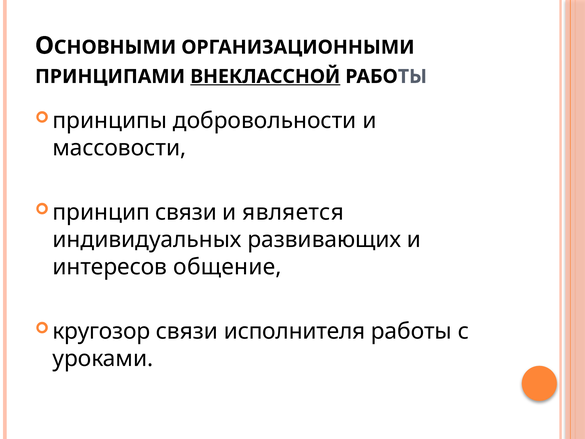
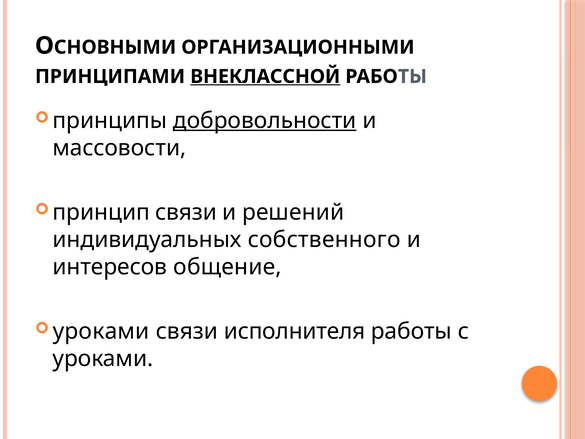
добровольности underline: none -> present (265, 121)
является: является -> решений (293, 212)
развивающих: развивающих -> собственного (324, 240)
кругозор: кругозор -> уроками (101, 331)
